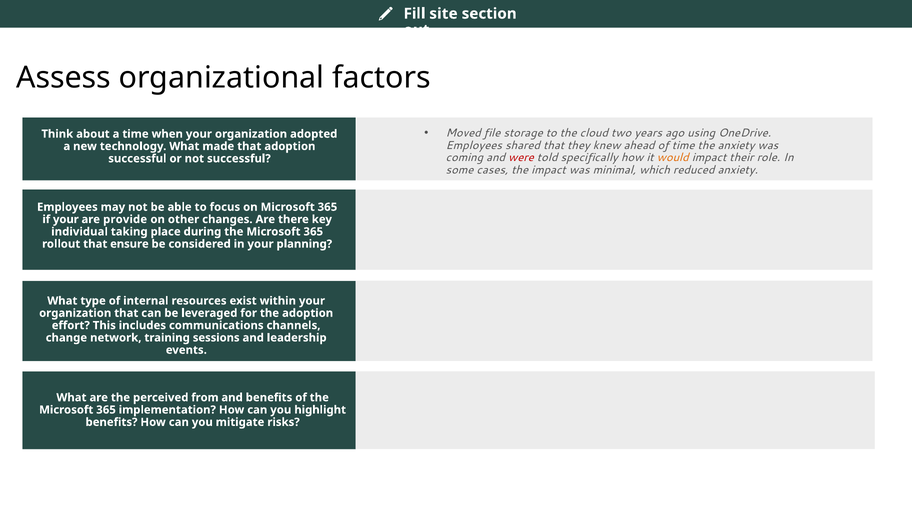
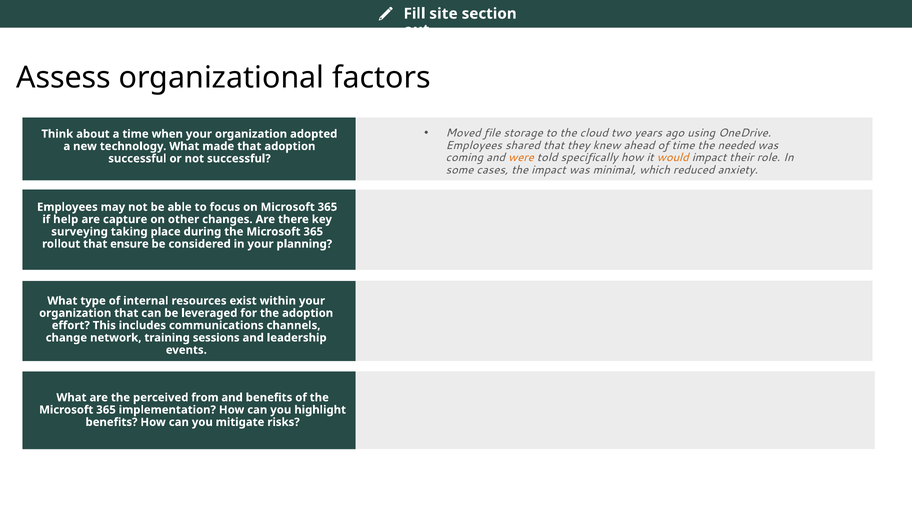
the anxiety: anxiety -> needed (736, 145)
were colour: red -> orange (521, 158)
if your: your -> help (66, 219)
provide: provide -> capture (125, 219)
individual: individual -> surveying (80, 232)
